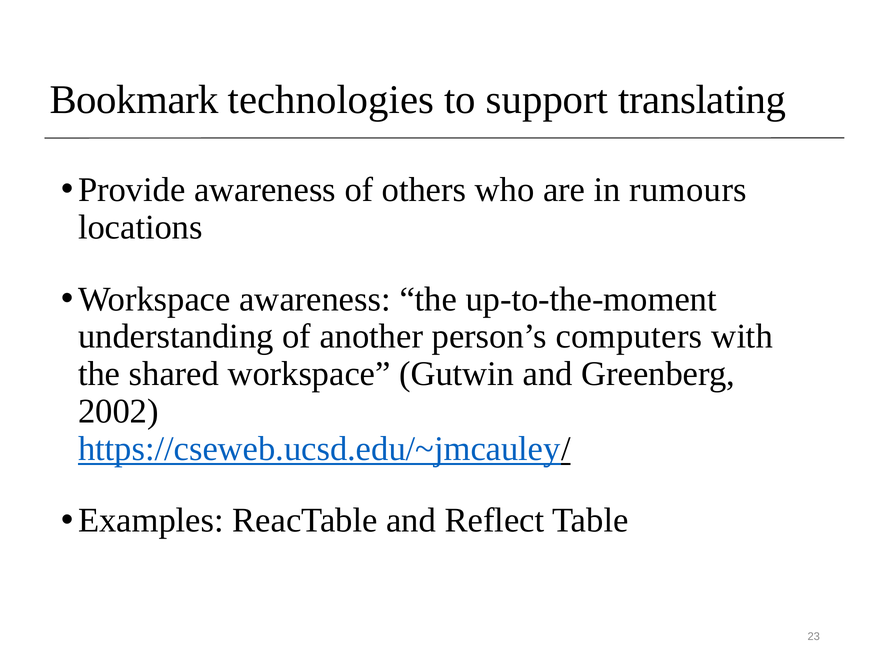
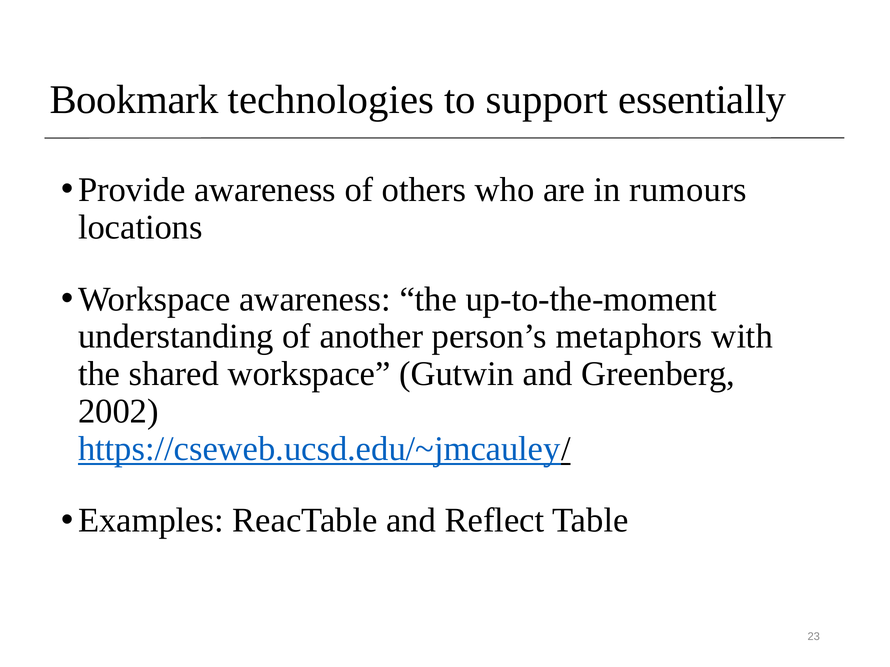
translating: translating -> essentially (702, 100)
computers: computers -> metaphors (629, 337)
